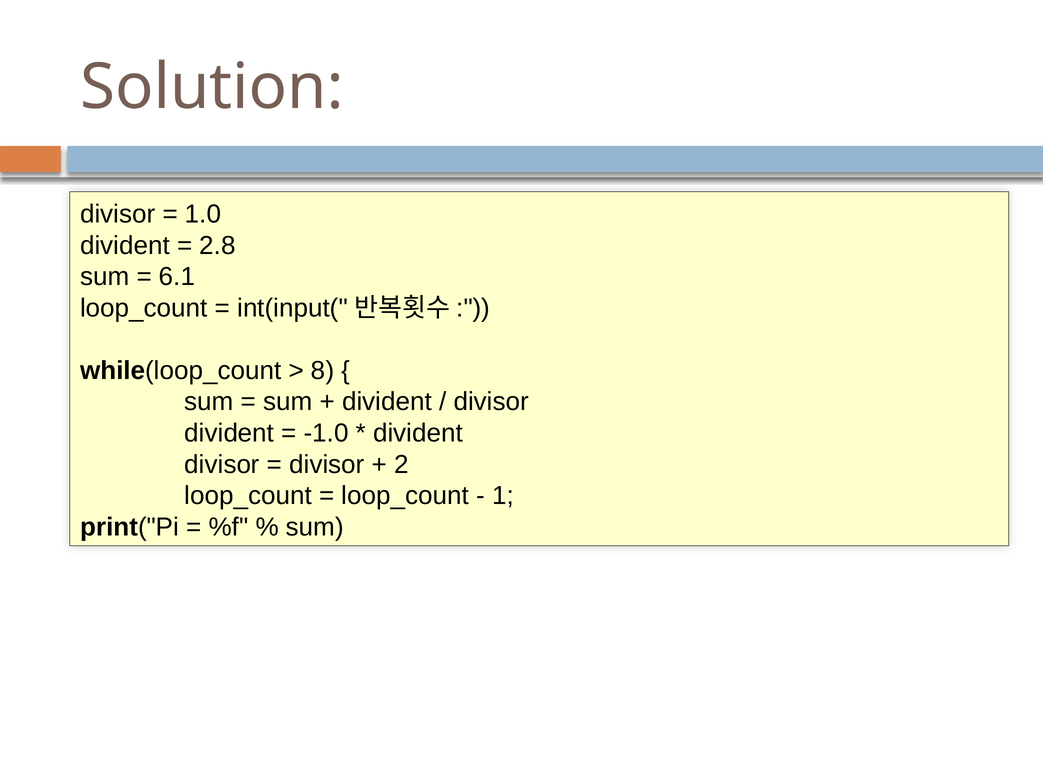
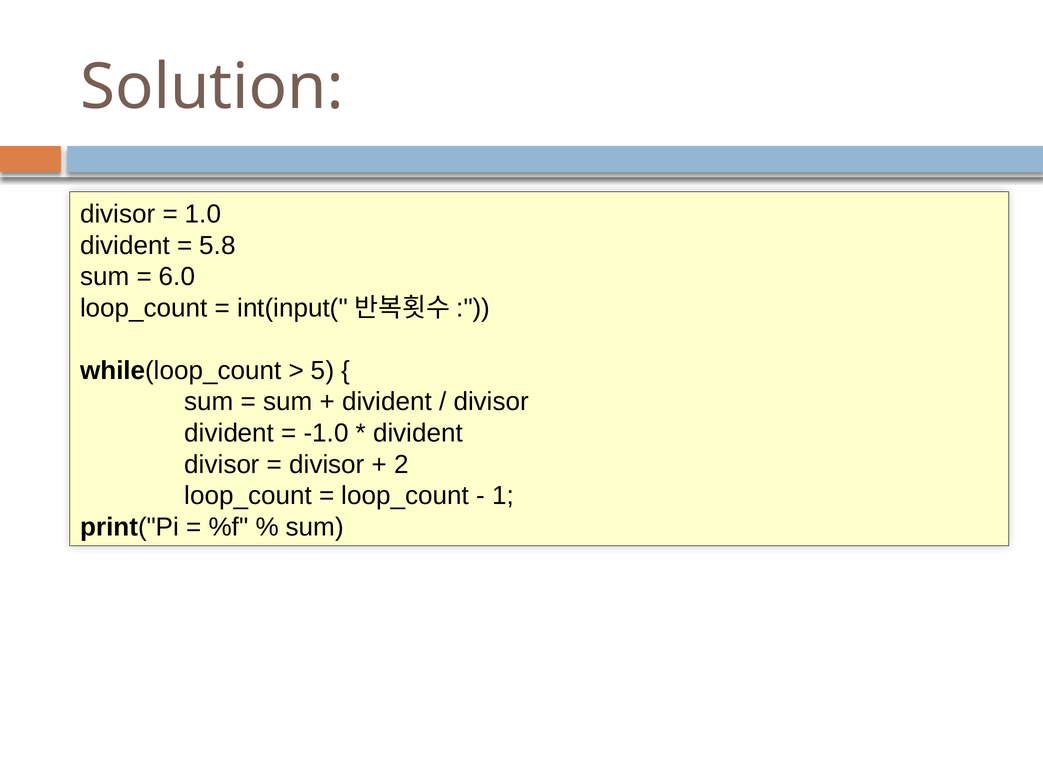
2.8: 2.8 -> 5.8 (218, 246)
6.1: 6.1 -> 6.0 (177, 277)
8: 8 -> 5 (323, 371)
